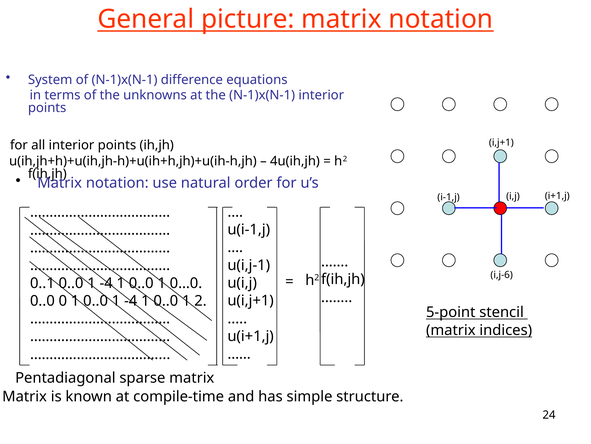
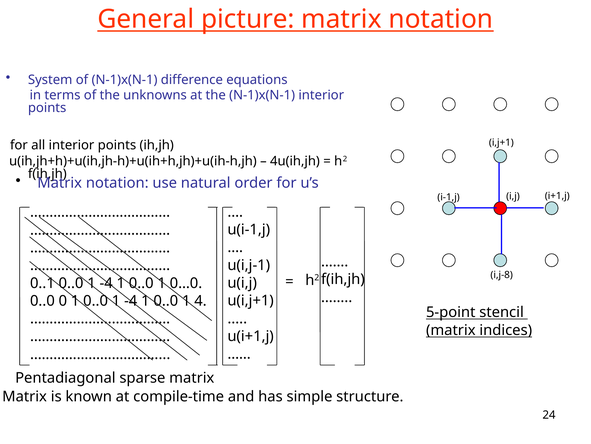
i,j-6: i,j-6 -> i,j-8 (502, 275)
2: 2 -> 4 (201, 300)
